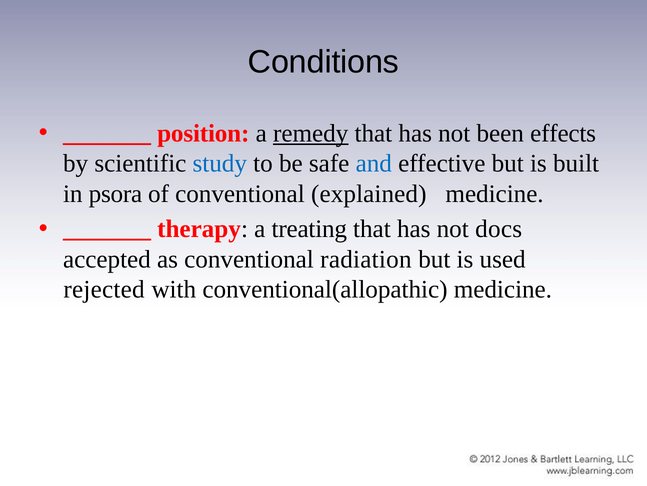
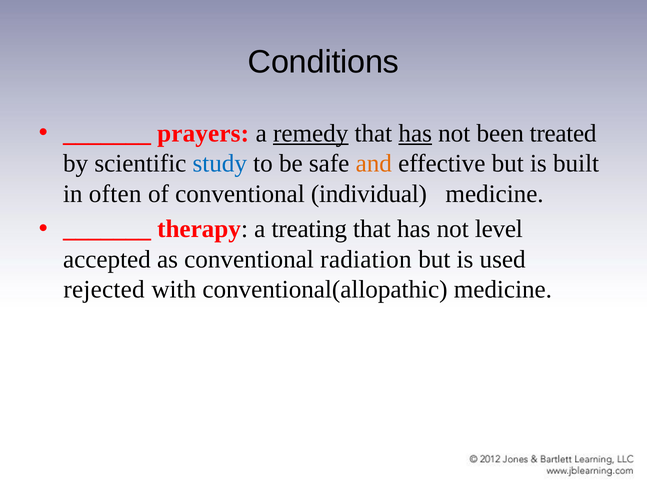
position: position -> prayers (203, 133)
has underline: none -> present (415, 133)
effects: effects -> treated (563, 133)
and colour: blue -> orange (374, 163)
psora: psora -> often (115, 194)
explained: explained -> individual (369, 194)
docs: docs -> level (499, 229)
